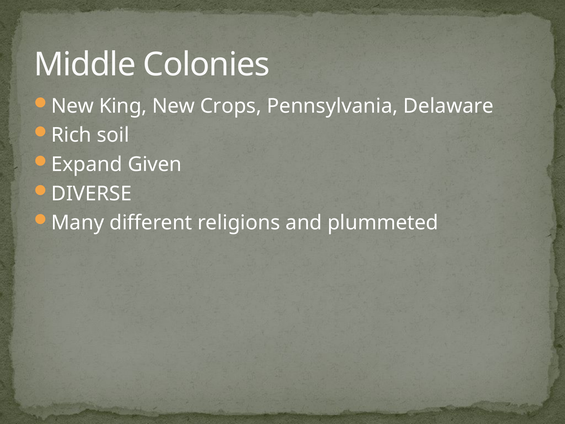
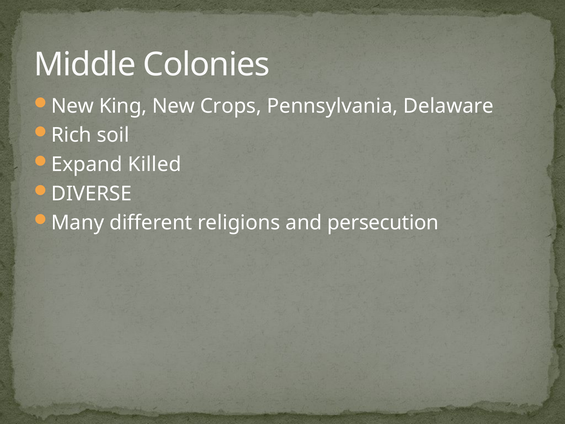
Given: Given -> Killed (155, 164)
plummeted: plummeted -> persecution (383, 223)
